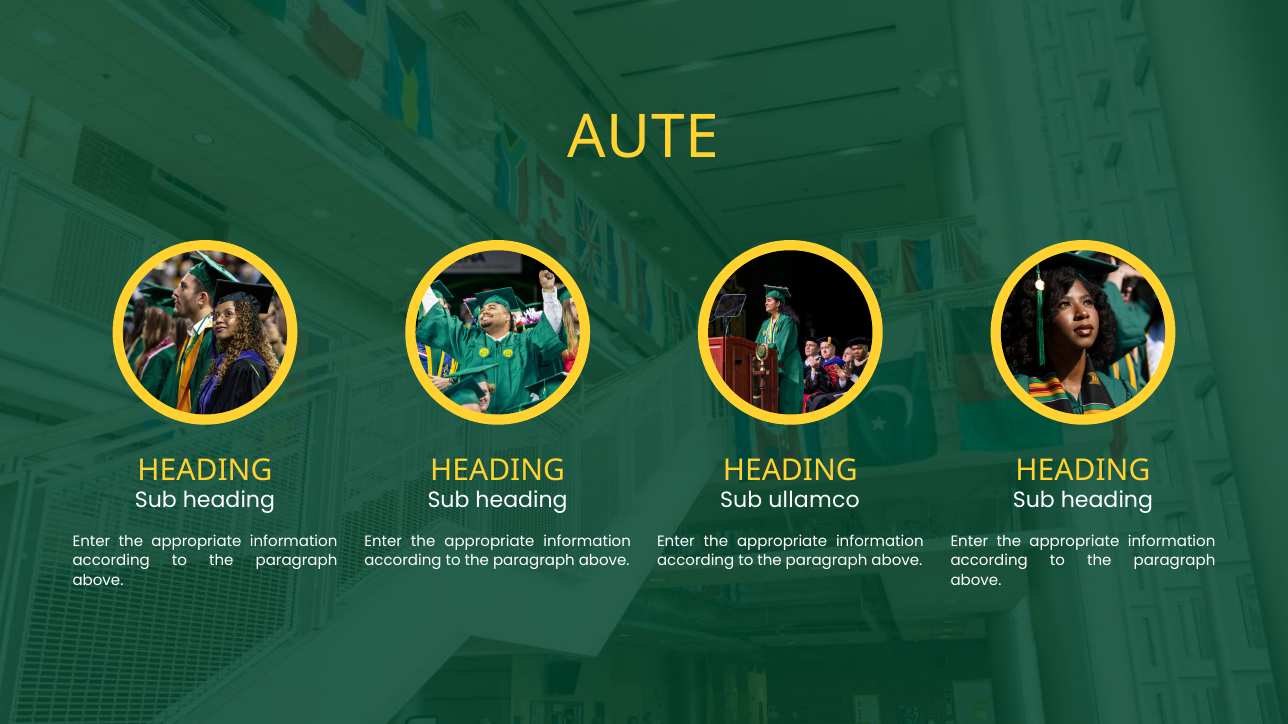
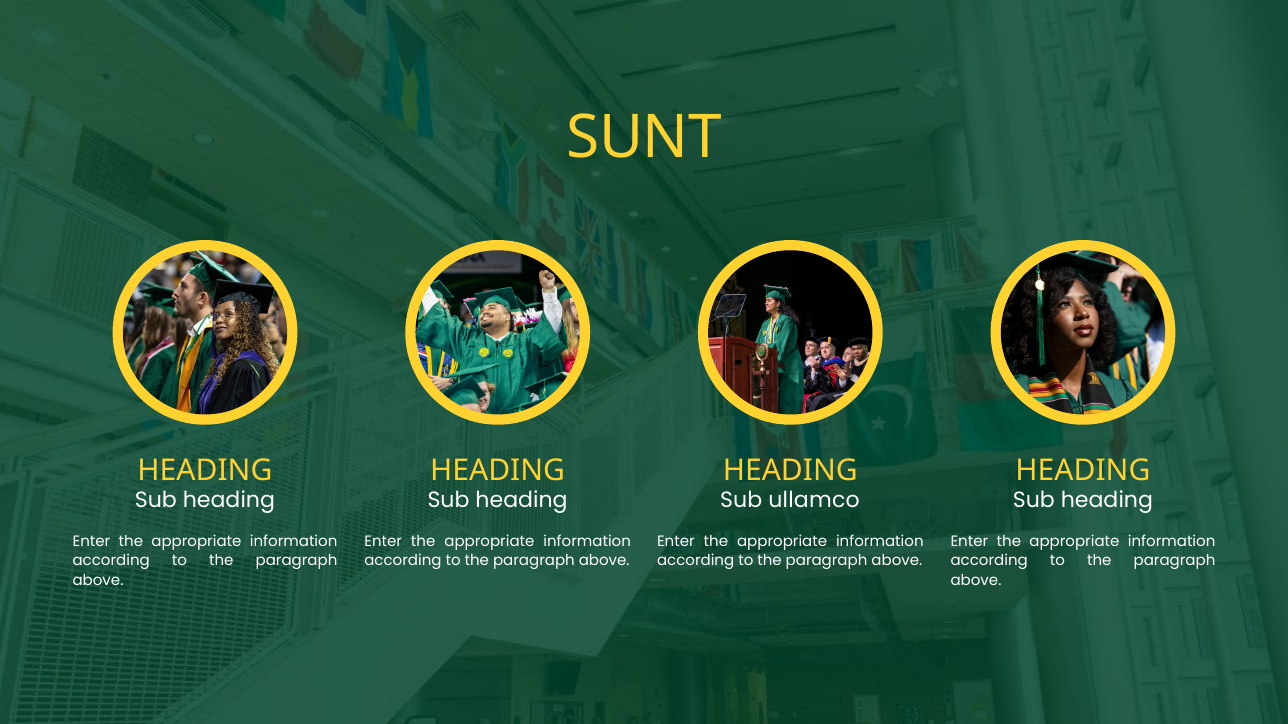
AUTE: AUTE -> SUNT (644, 138)
